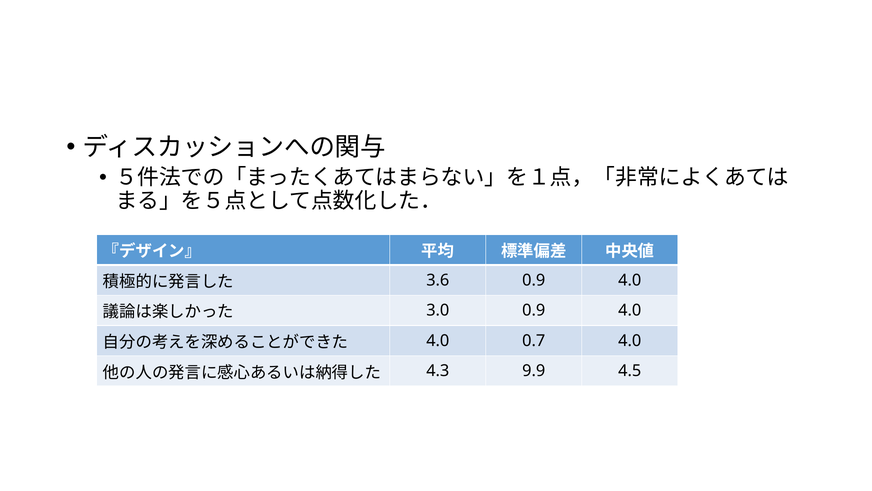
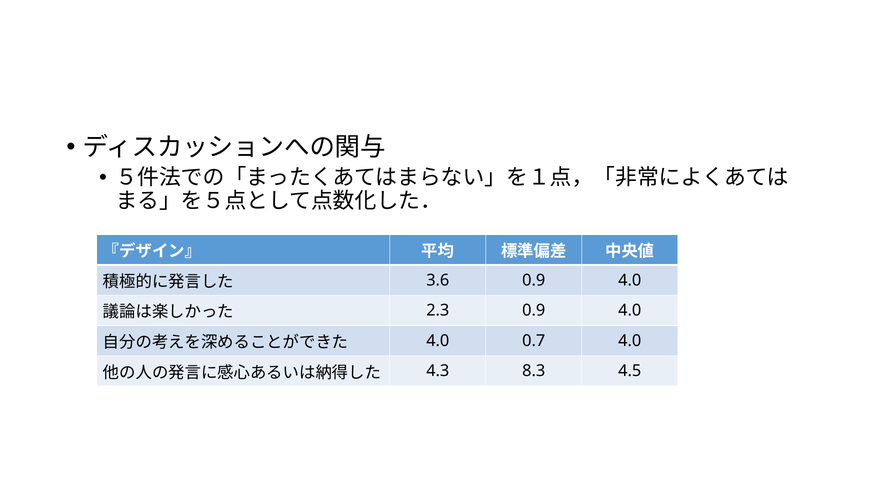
3.0: 3.0 -> 2.3 (438, 310)
9.9: 9.9 -> 8.3 (534, 371)
